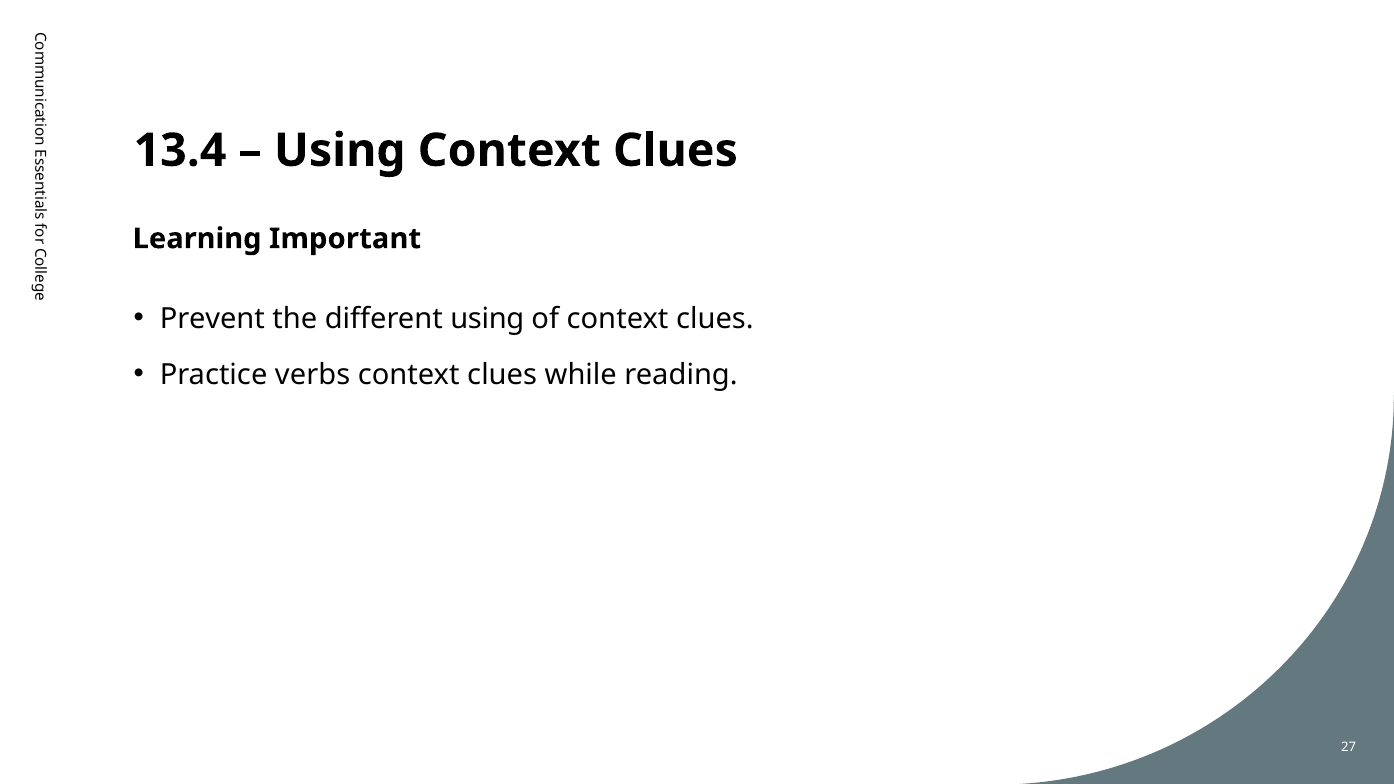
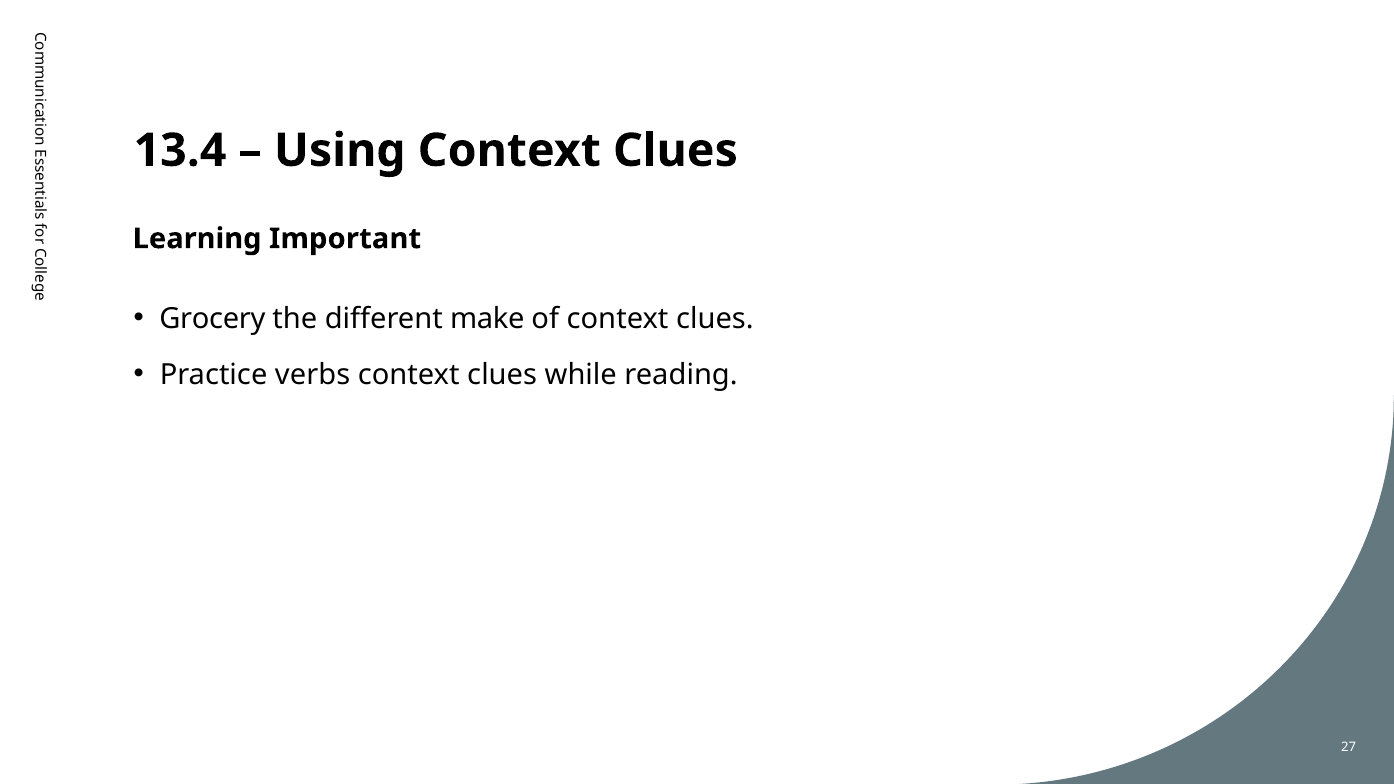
Prevent: Prevent -> Grocery (212, 319)
different using: using -> make (487, 319)
